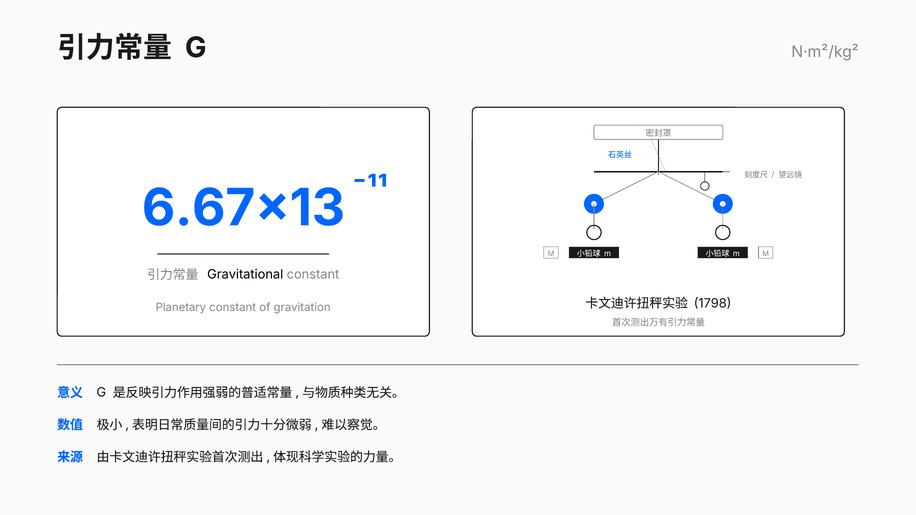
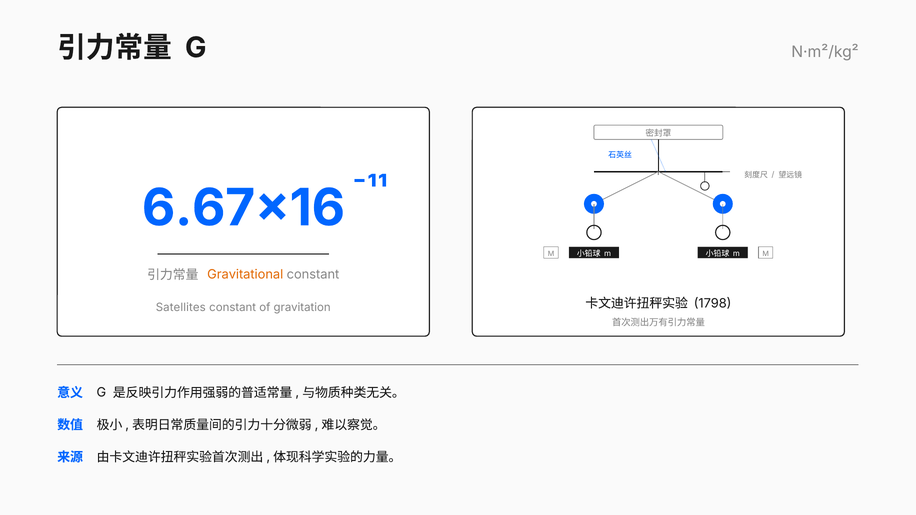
6.67×13: 6.67×13 -> 6.67×16 (243, 208)
Gravitational colour: black -> orange (245, 275)
Planetary: Planetary -> Satellites (181, 307)
